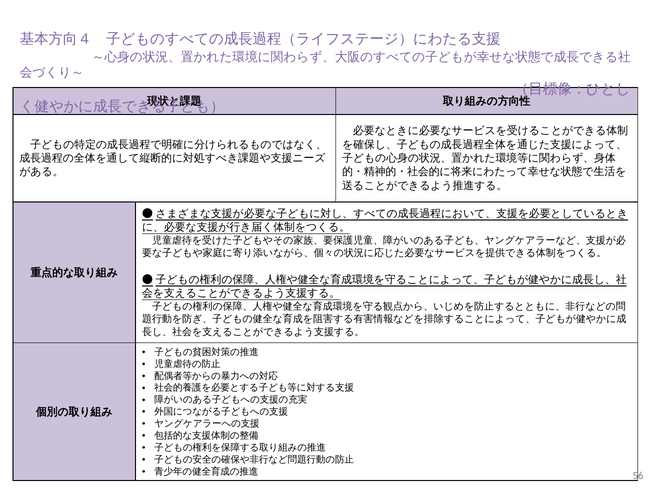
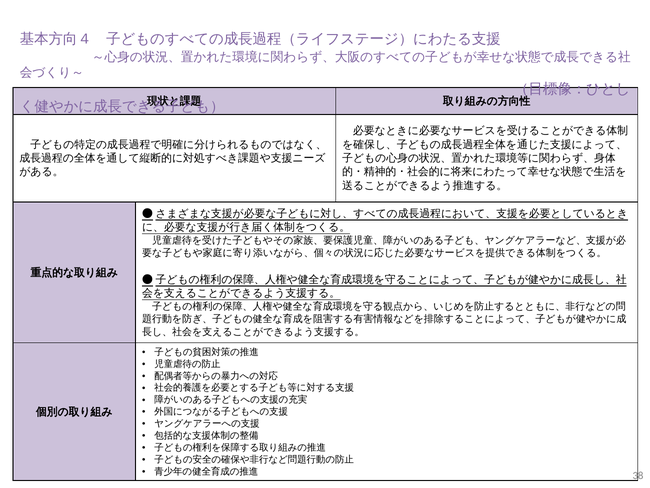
56: 56 -> 38 (638, 475)
